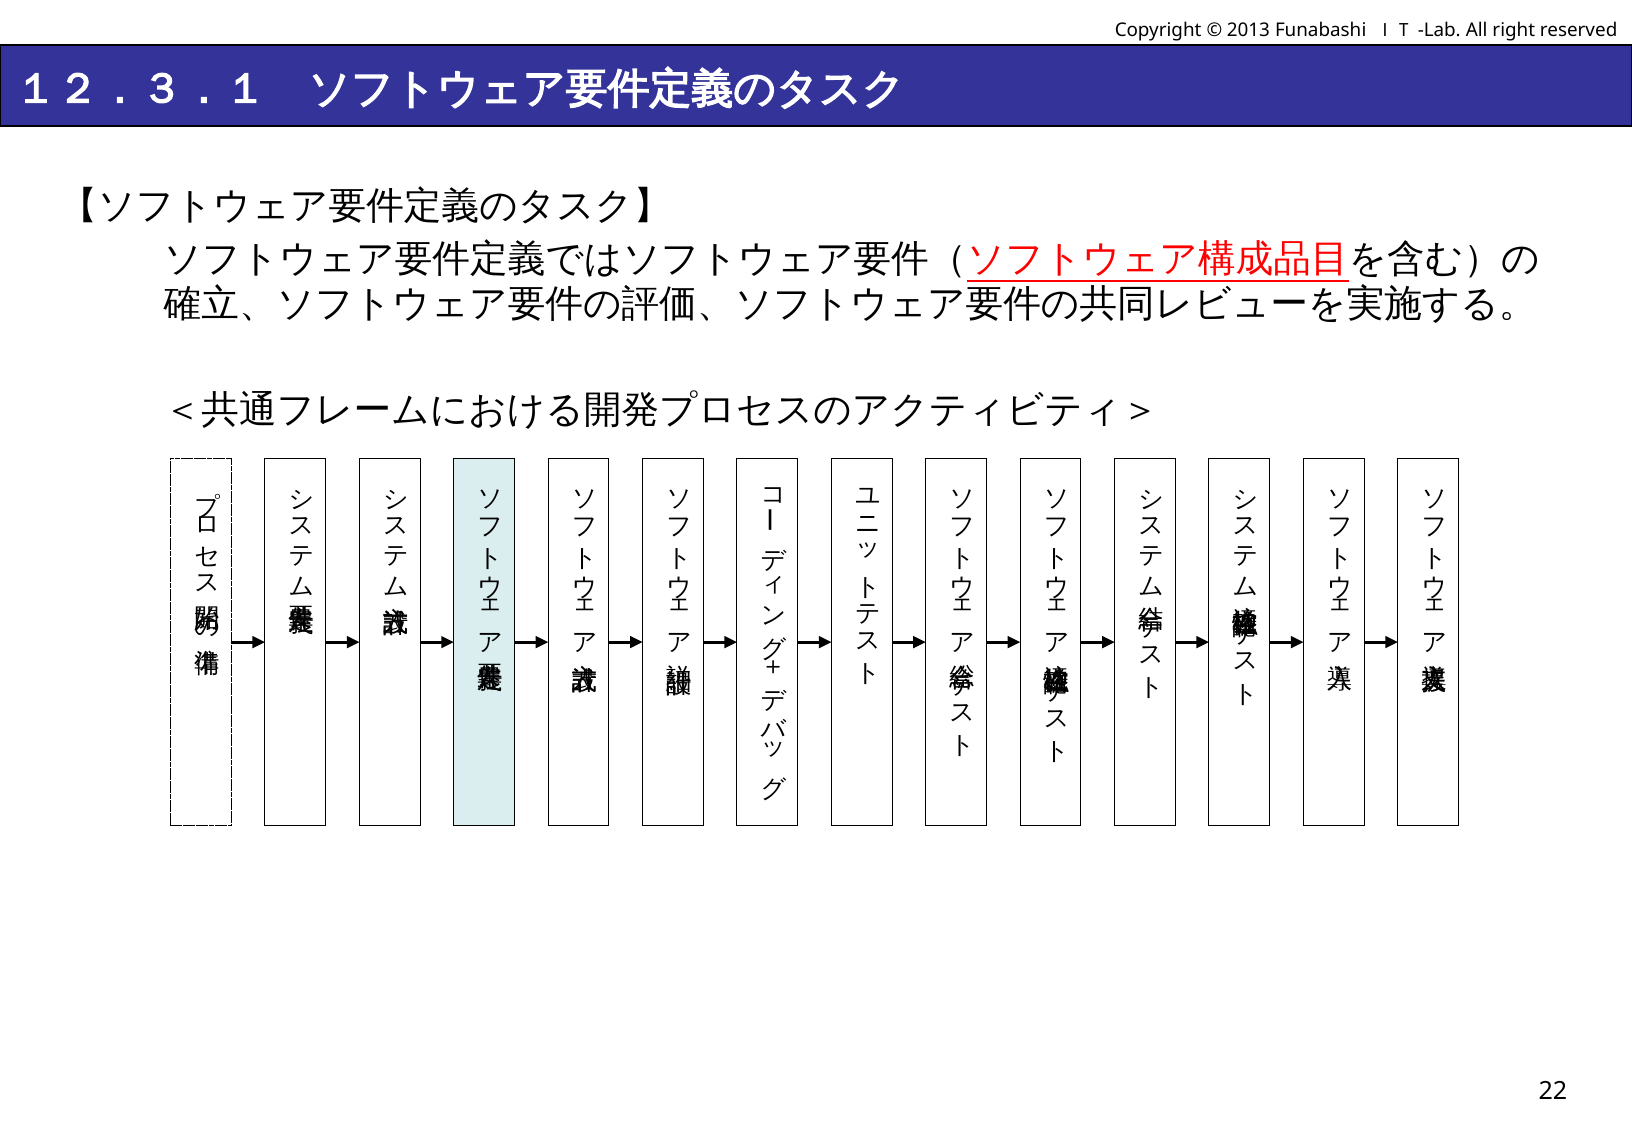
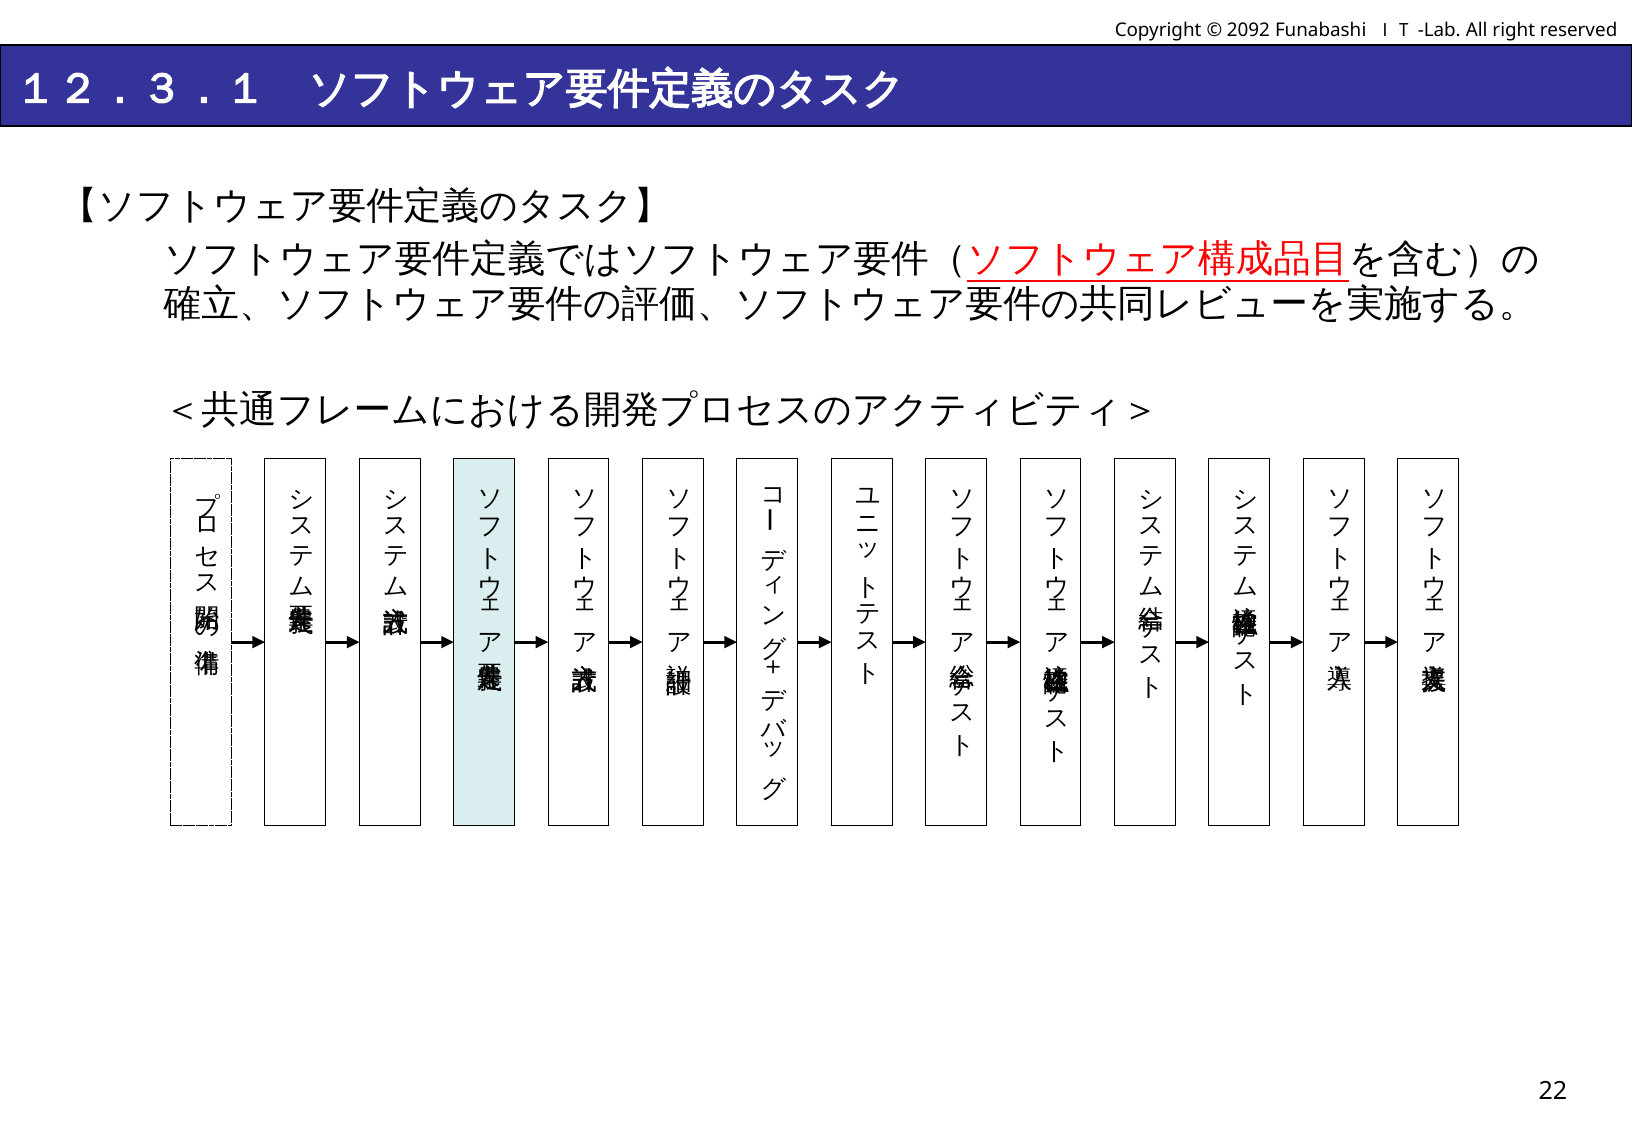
2013: 2013 -> 2092 (1248, 31)
